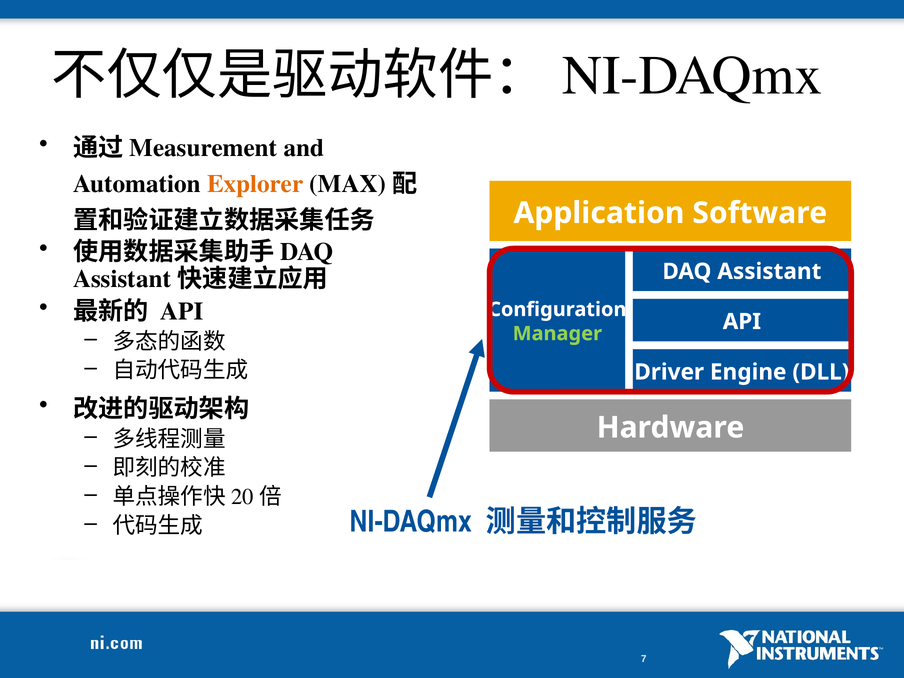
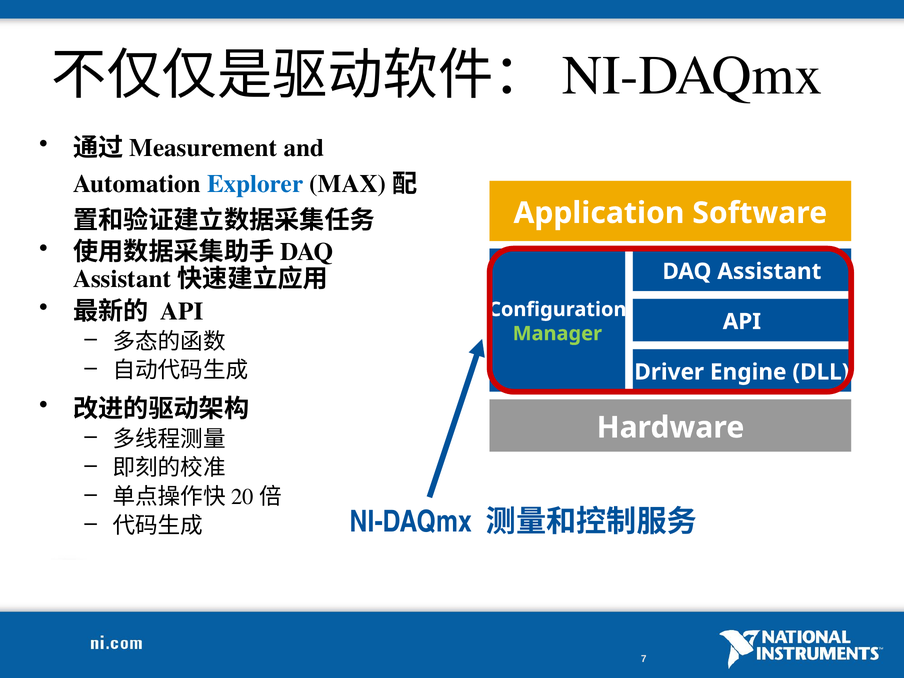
Explorer colour: orange -> blue (255, 184)
